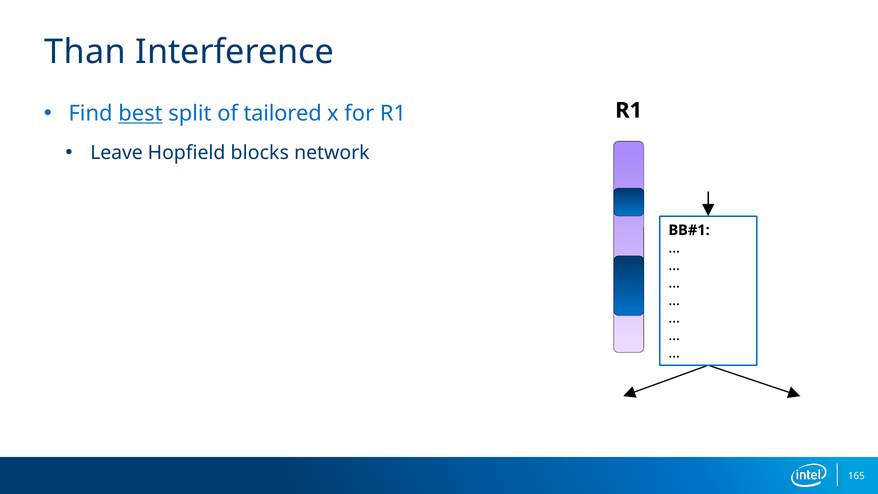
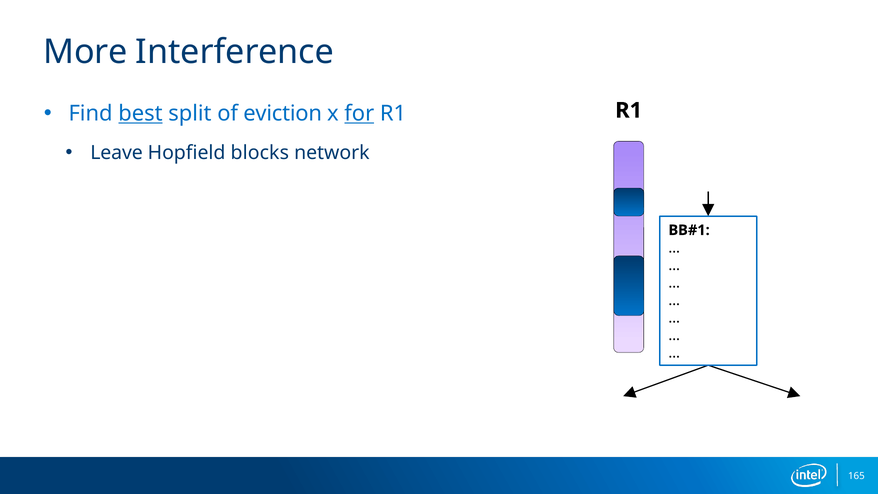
Than: Than -> More (85, 52)
tailored: tailored -> eviction (283, 113)
for underline: none -> present (359, 113)
